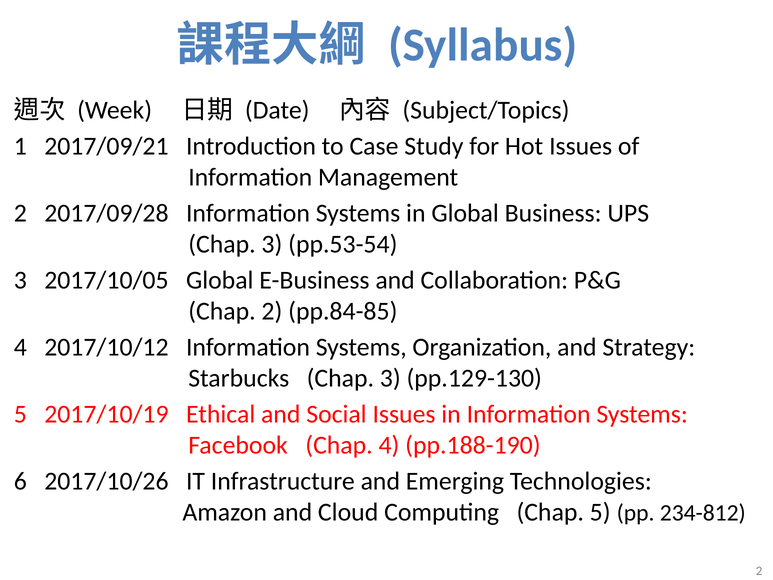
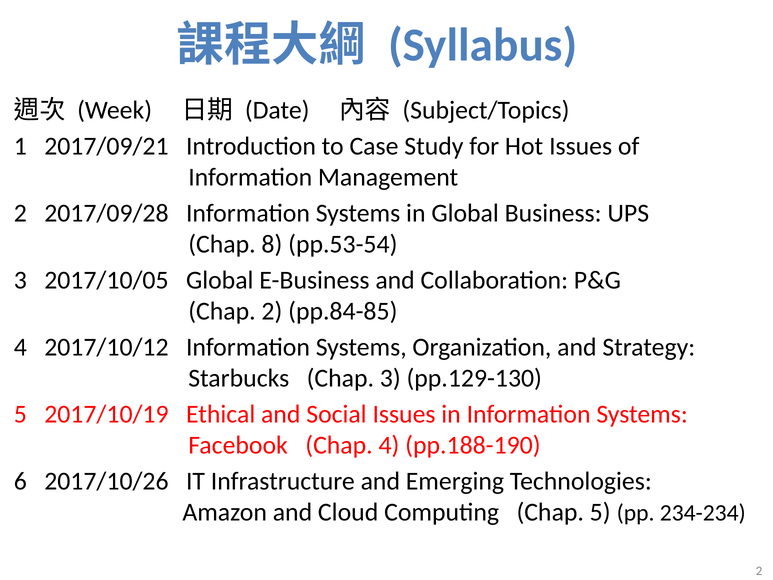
3: 3 -> 8 (272, 244)
234-812: 234-812 -> 234-234 (703, 513)
